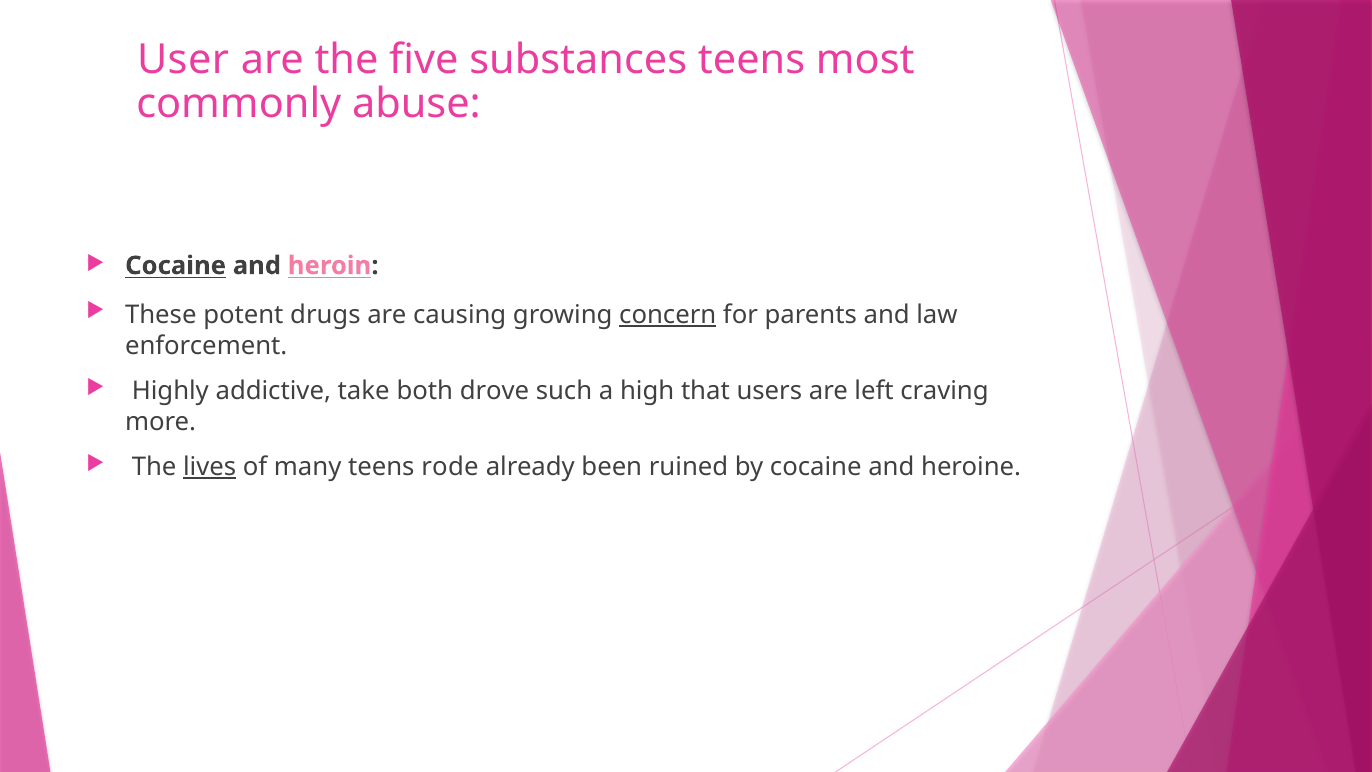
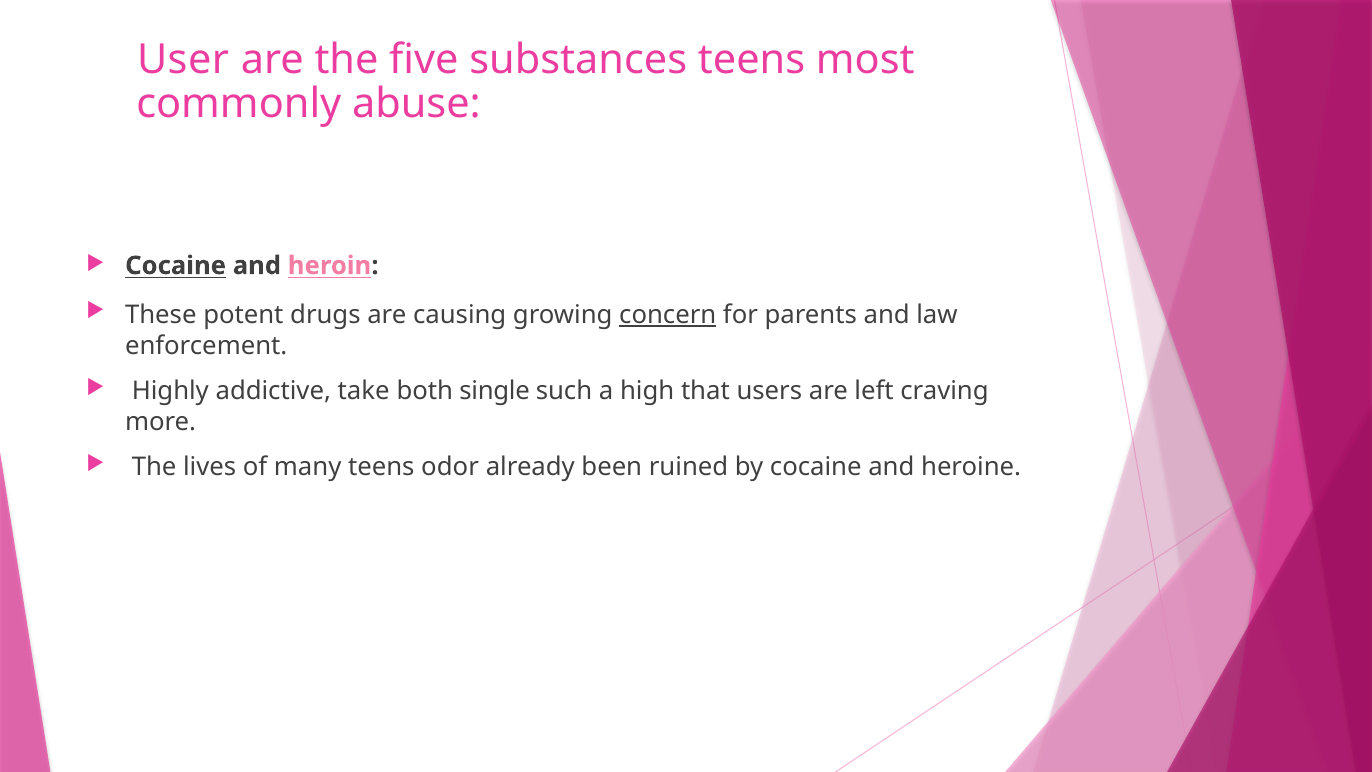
drove: drove -> single (495, 391)
lives underline: present -> none (210, 467)
rode: rode -> odor (450, 467)
